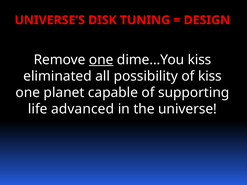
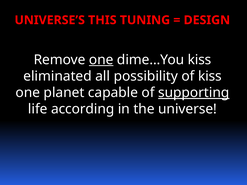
DISK: DISK -> THIS (102, 20)
supporting underline: none -> present (194, 93)
advanced: advanced -> according (83, 109)
